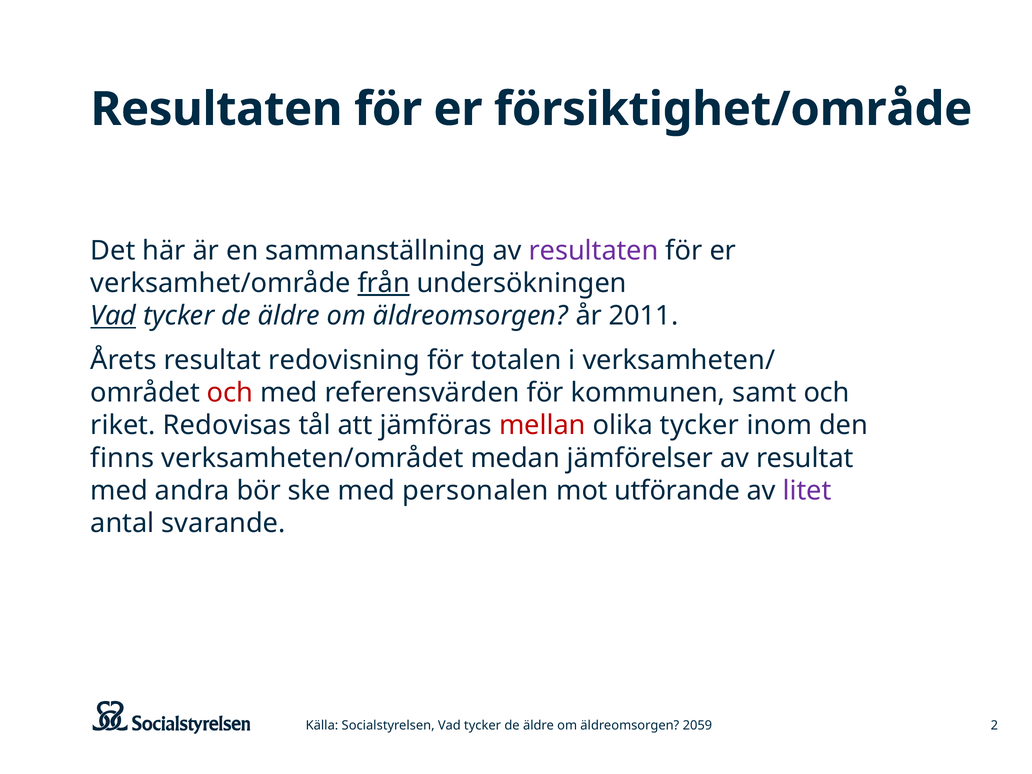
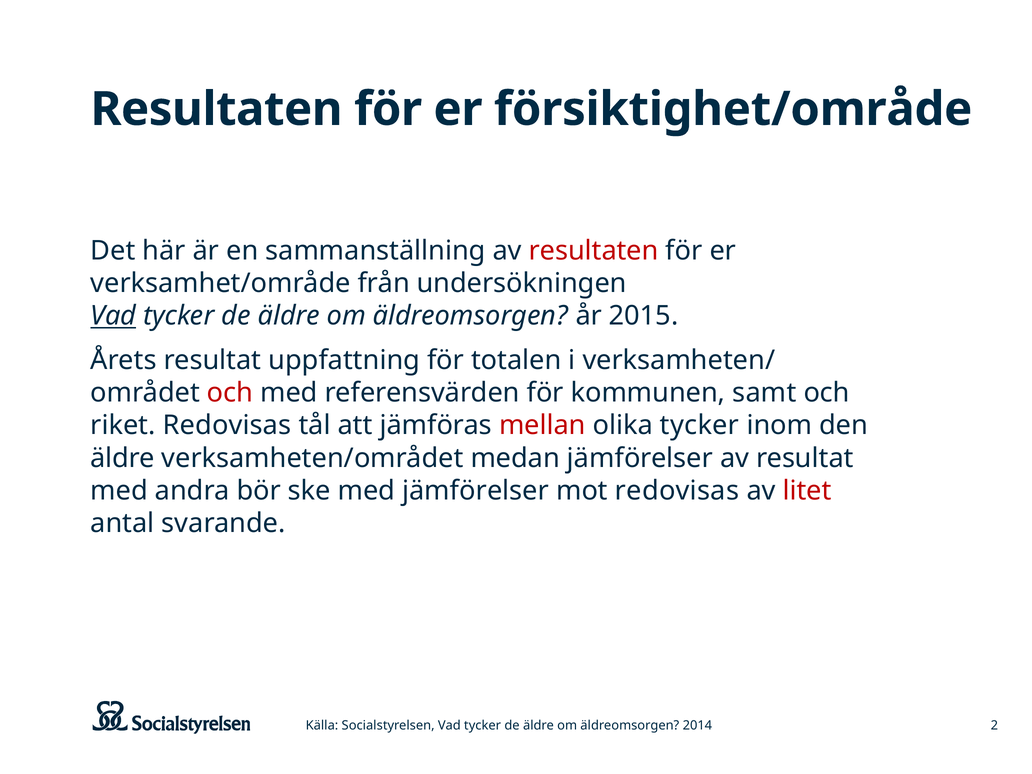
resultaten colour: purple -> red (594, 251)
från underline: present -> none (384, 283)
2011: 2011 -> 2015 (644, 316)
redovisning: redovisning -> uppfattning (344, 360)
finns: finns -> äldre (123, 458)
med personalen: personalen -> jämförelser (476, 491)
mot utförande: utförande -> redovisas (677, 491)
litet colour: purple -> red (807, 491)
2059: 2059 -> 2014 (697, 725)
